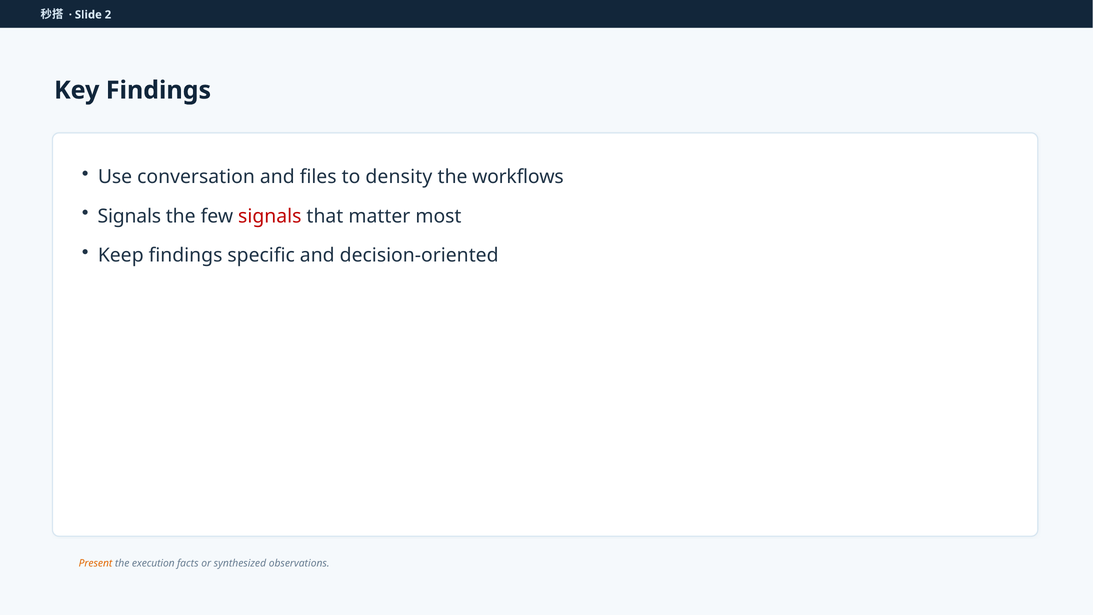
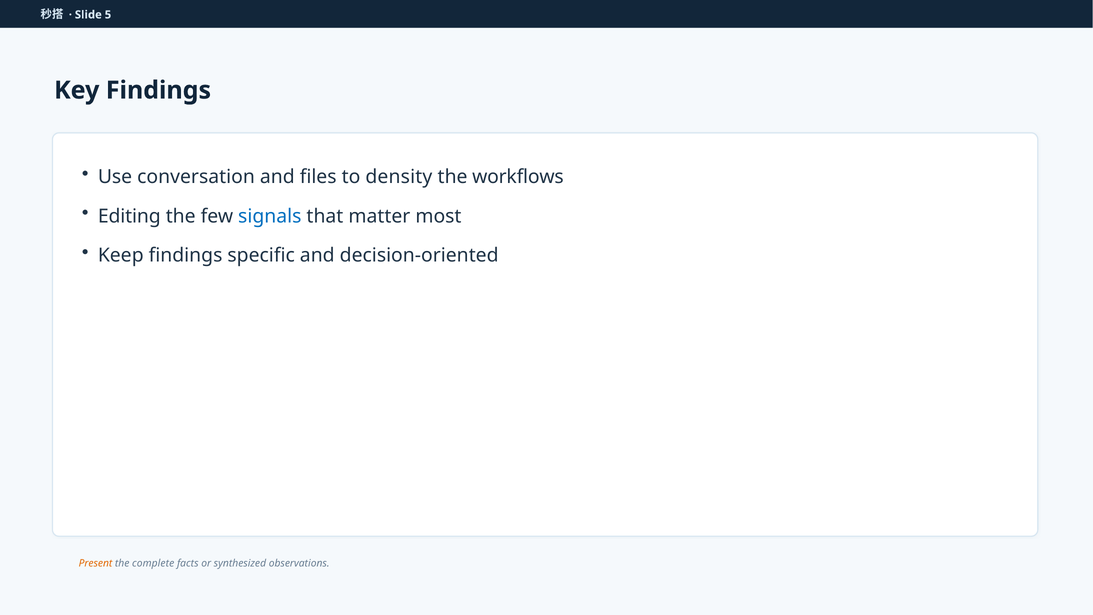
2: 2 -> 5 (108, 15)
Signals: Signals -> Editing (129, 216)
signals colour: red -> blue (270, 216)
execution: execution -> complete (153, 563)
